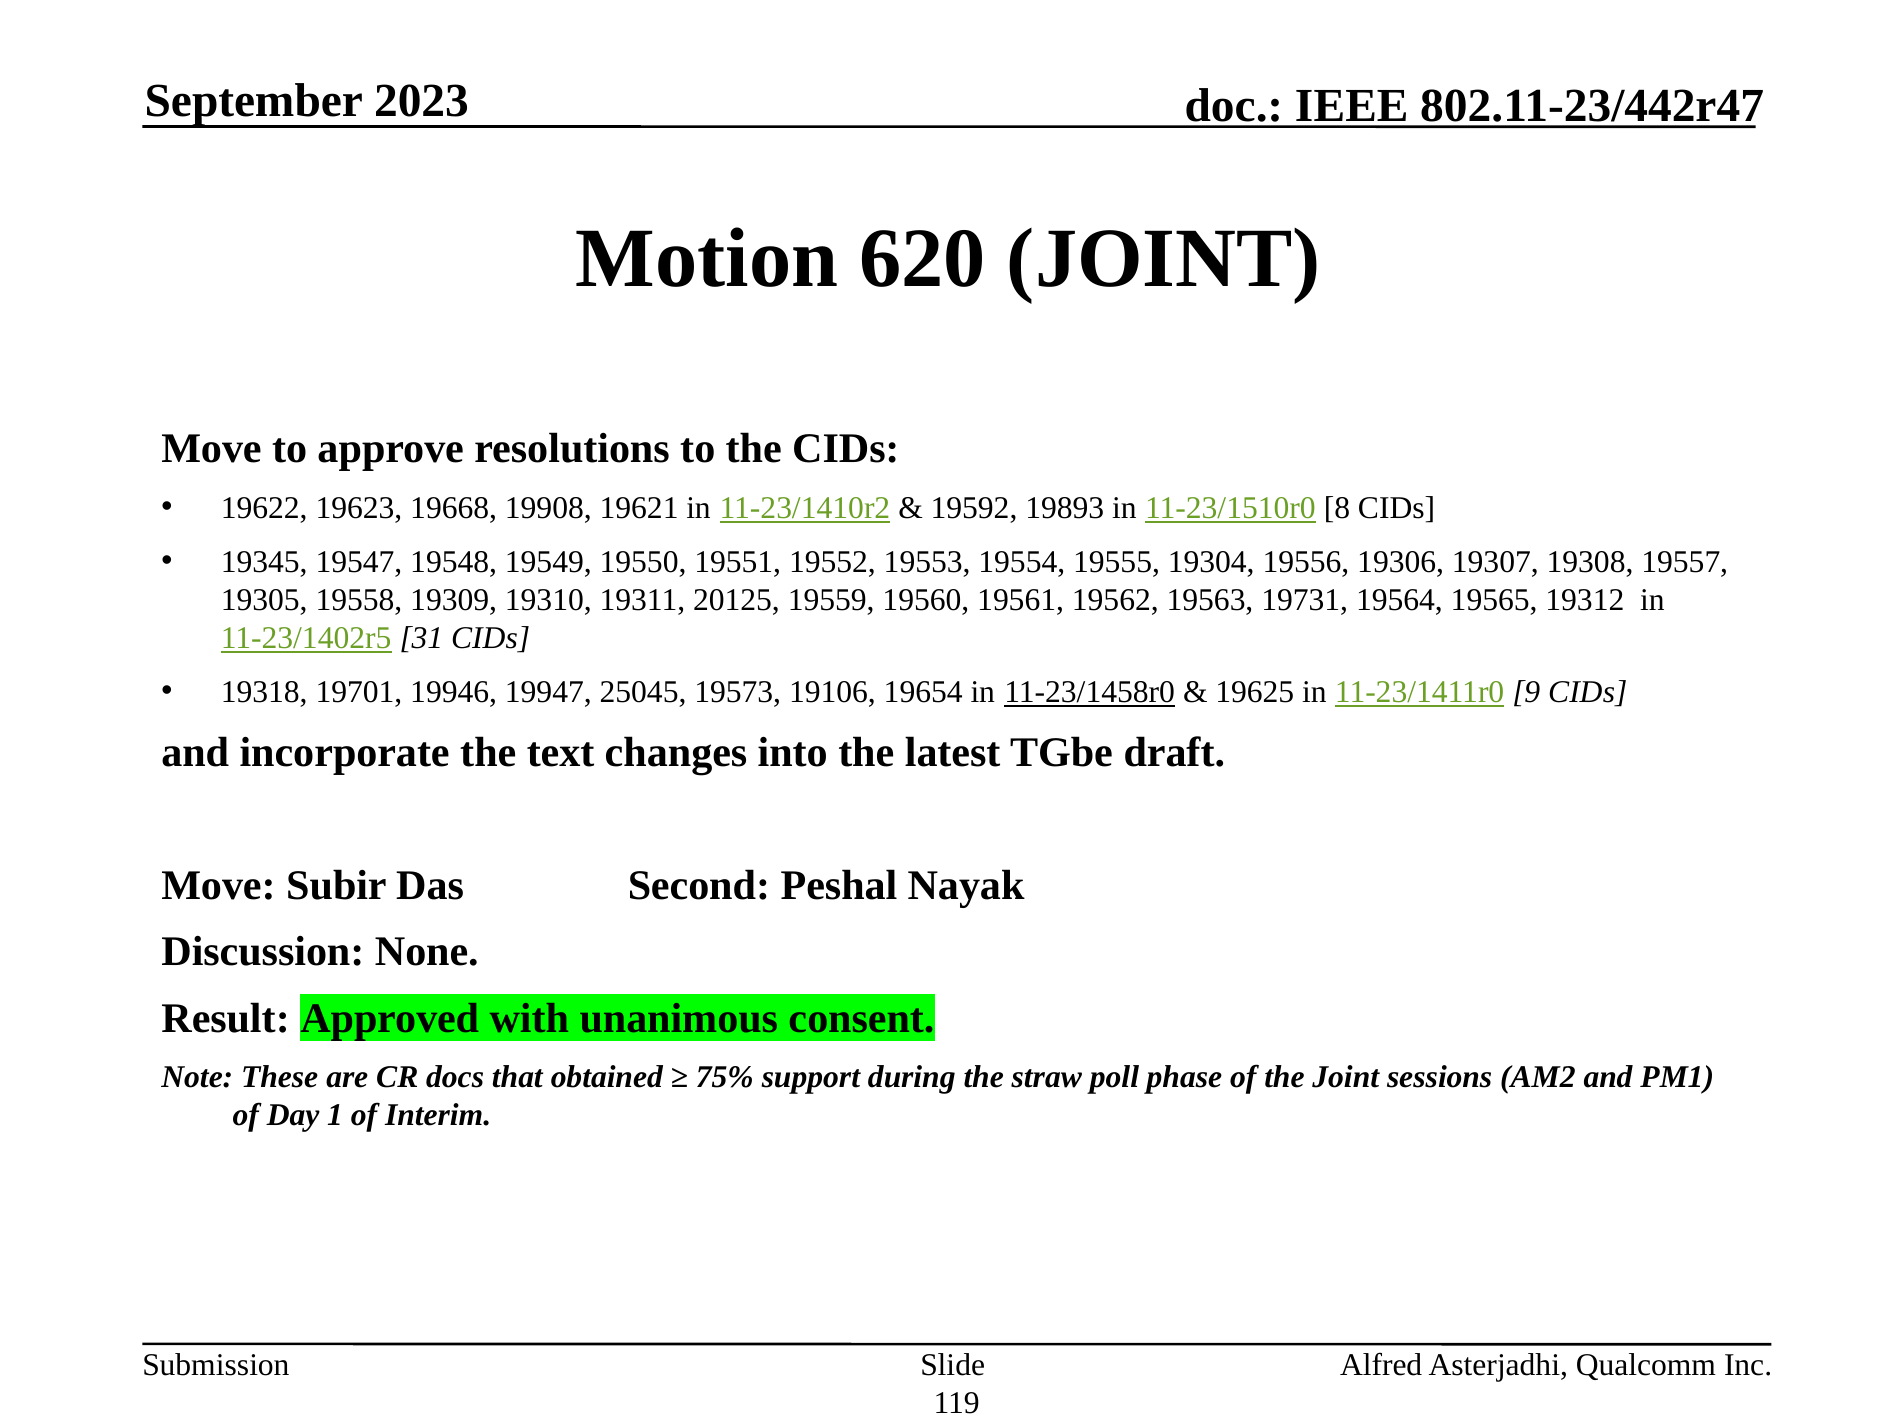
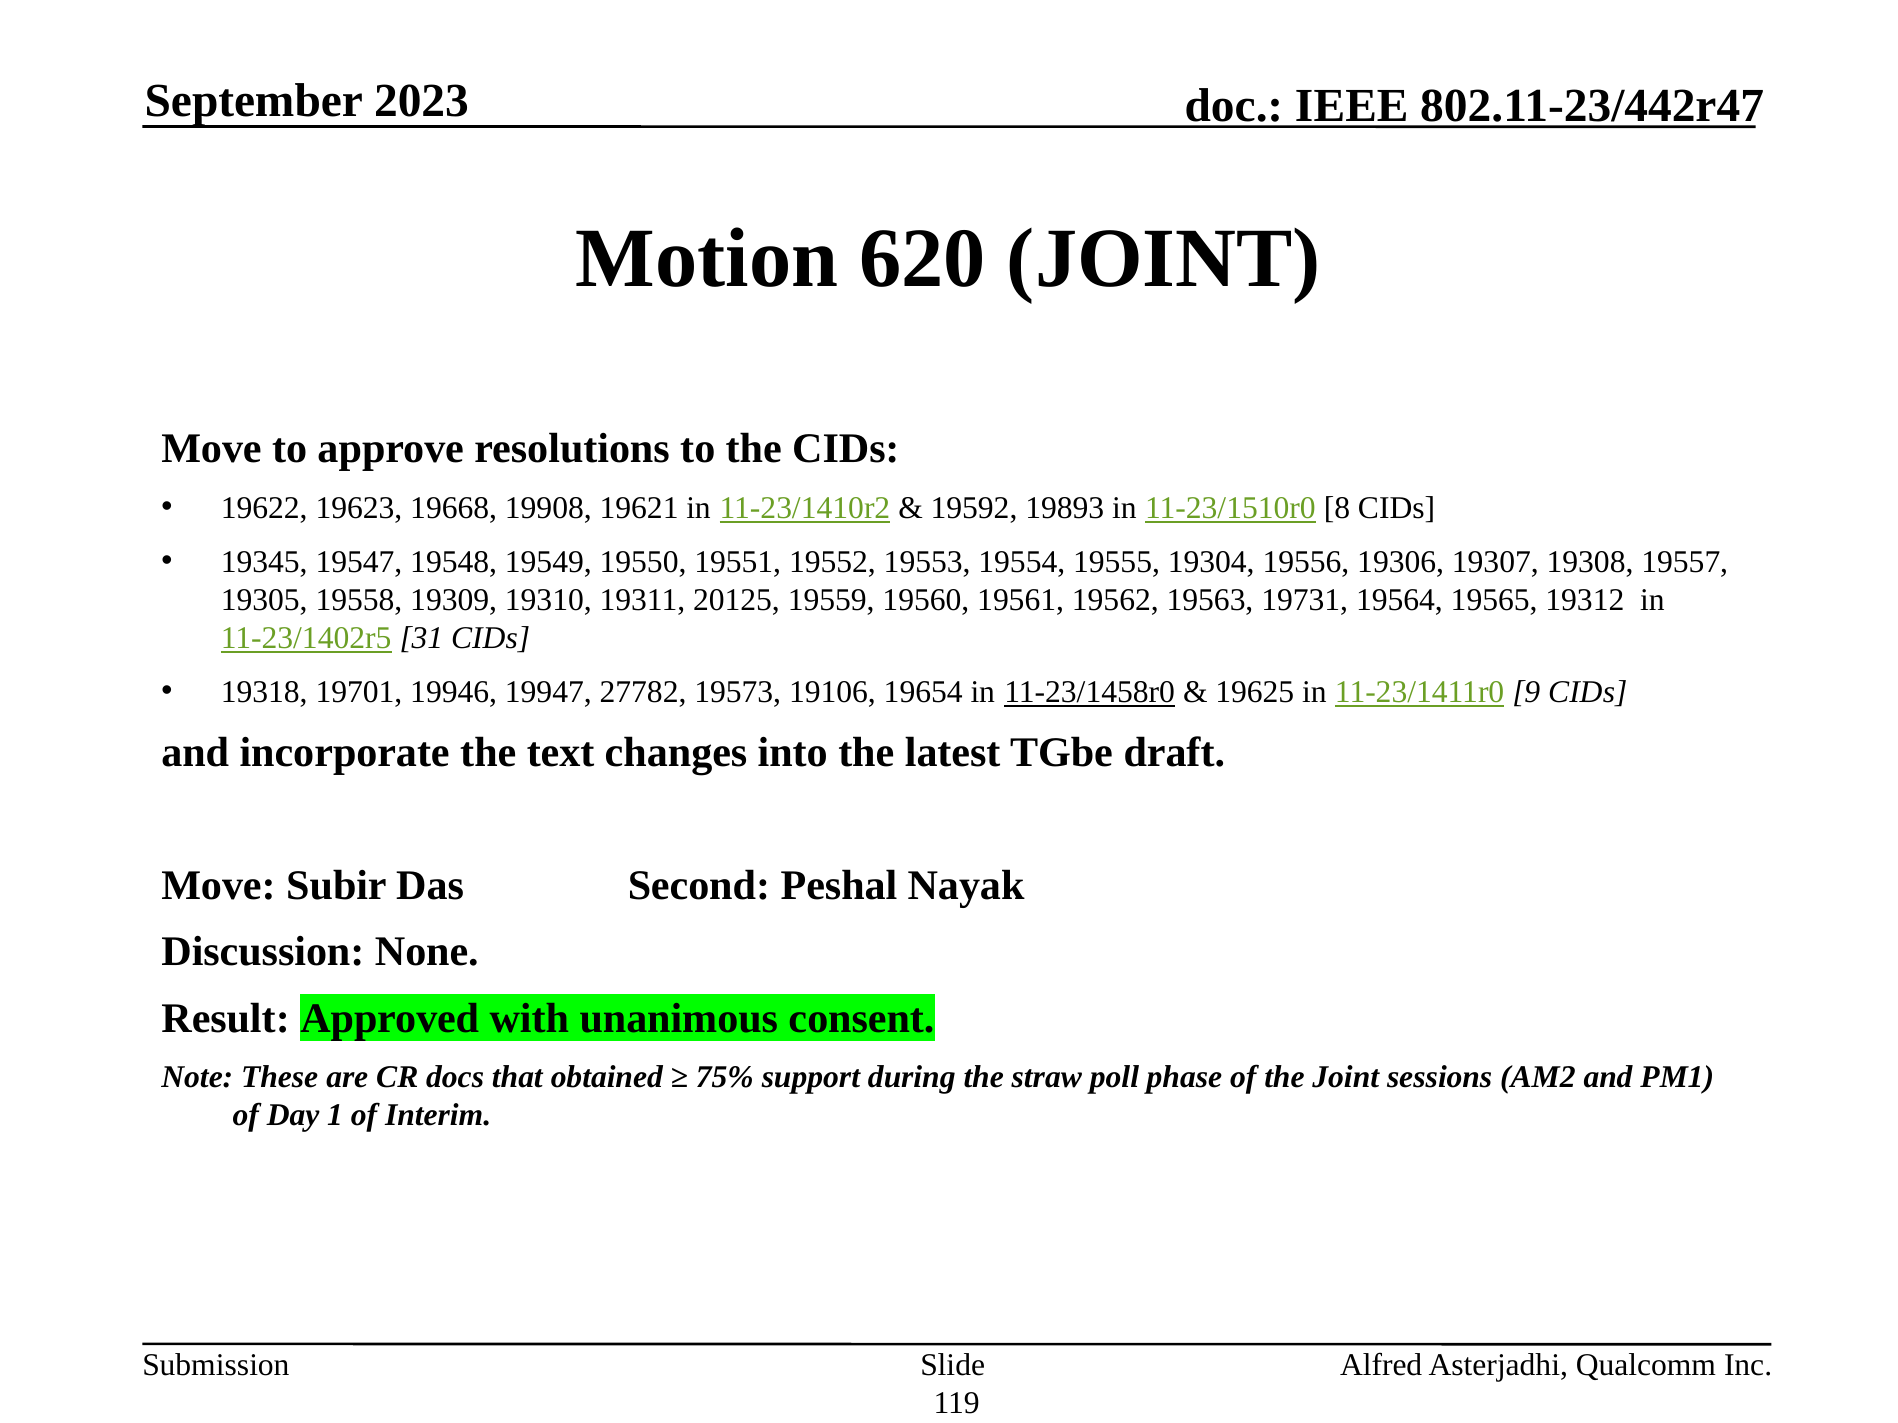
25045: 25045 -> 27782 (643, 692)
